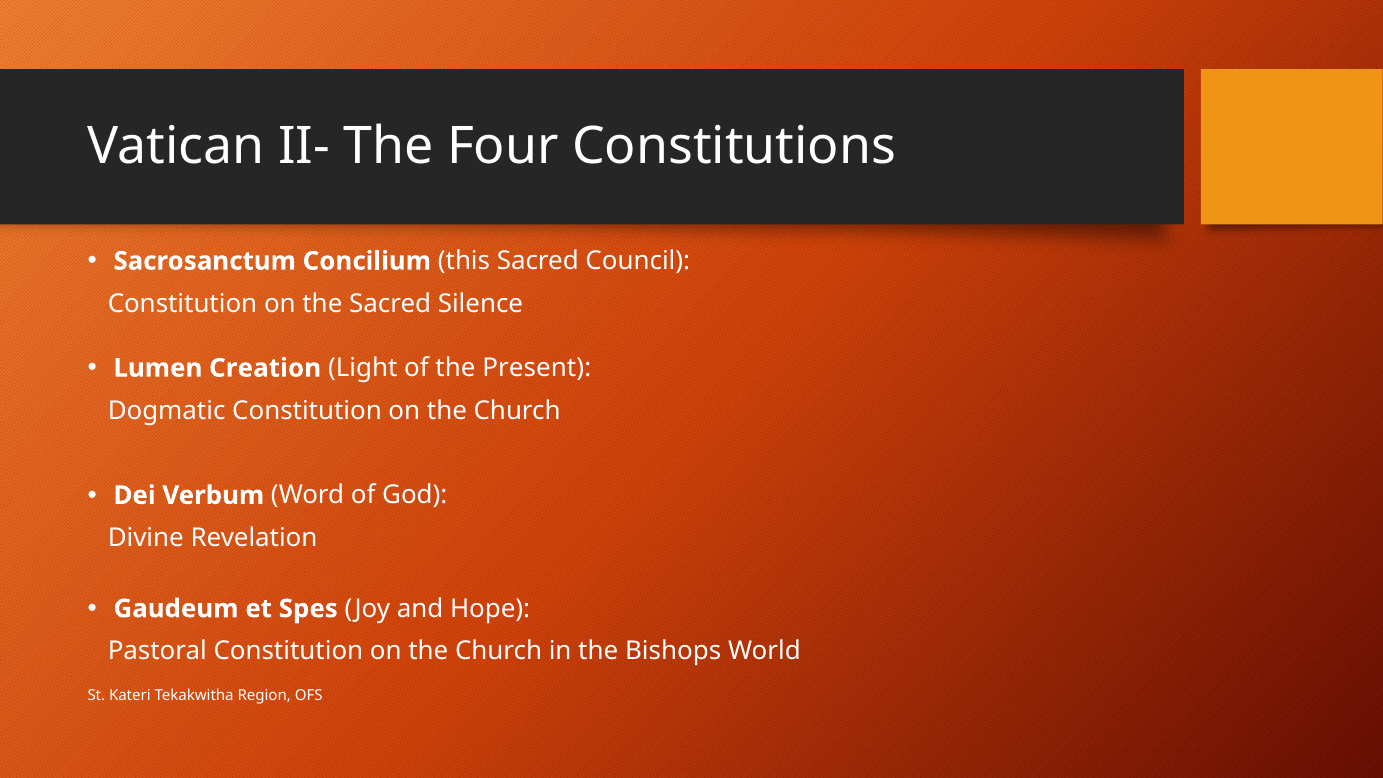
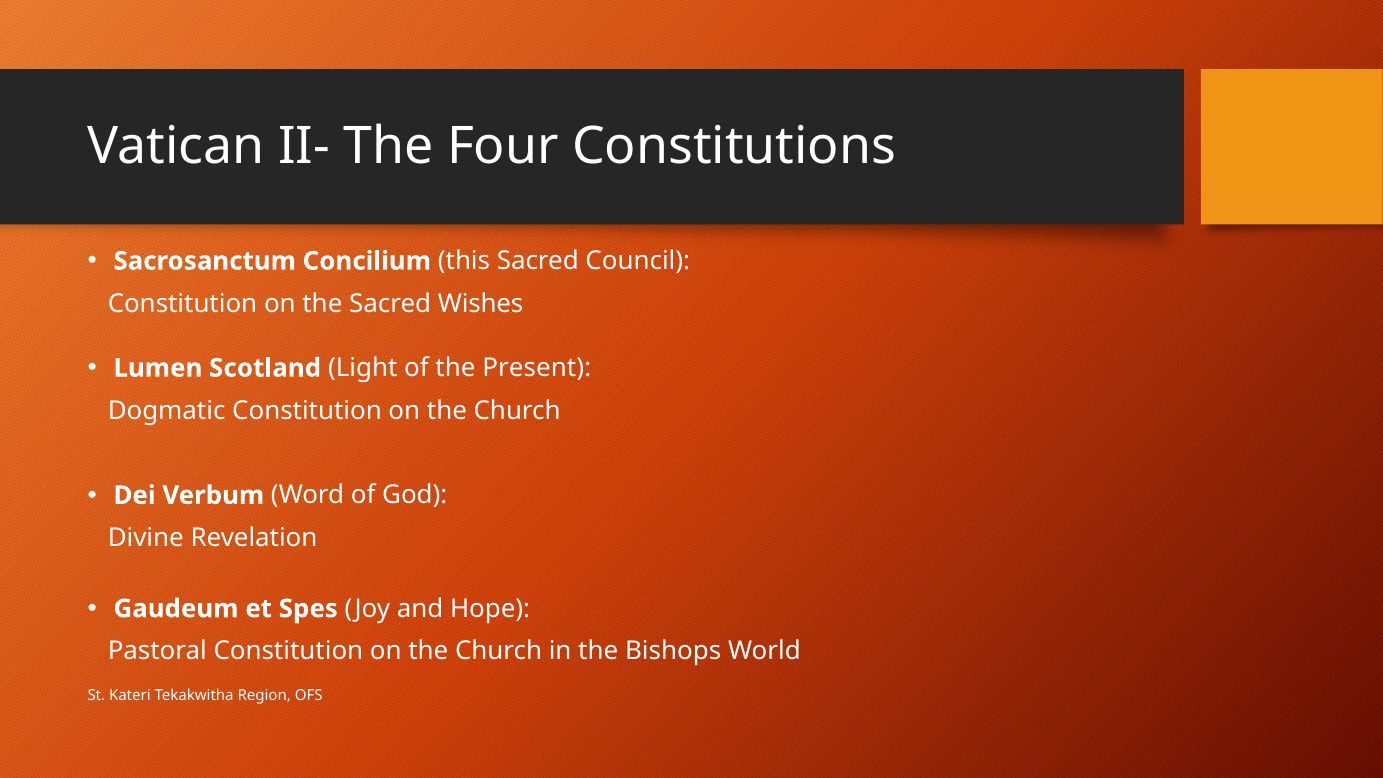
Silence: Silence -> Wishes (481, 304)
Creation: Creation -> Scotland (265, 368)
